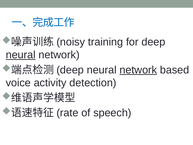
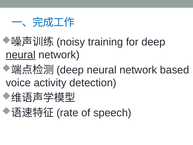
network underline: present -> none (138, 70)
